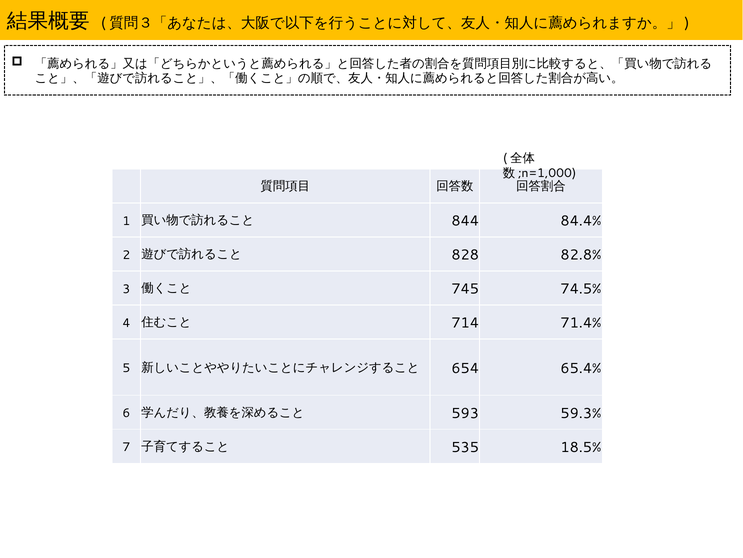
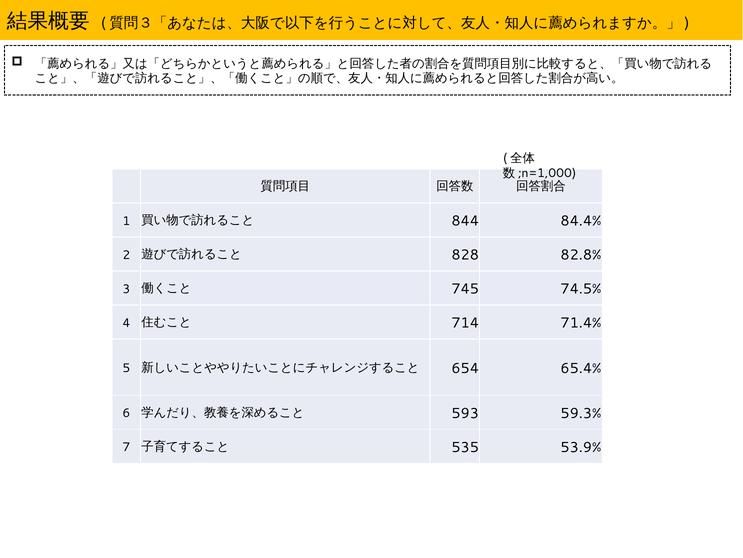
18.5%: 18.5% -> 53.9% (581, 447)
